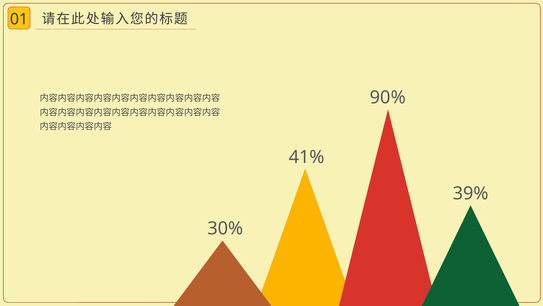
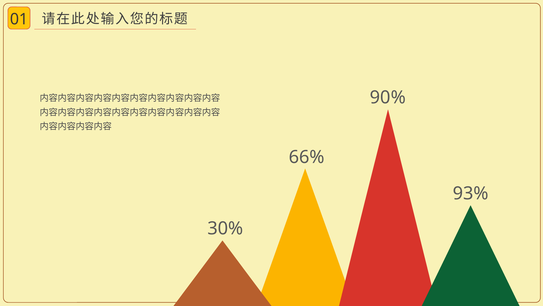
41%: 41% -> 66% (307, 157)
39%: 39% -> 93% (471, 193)
